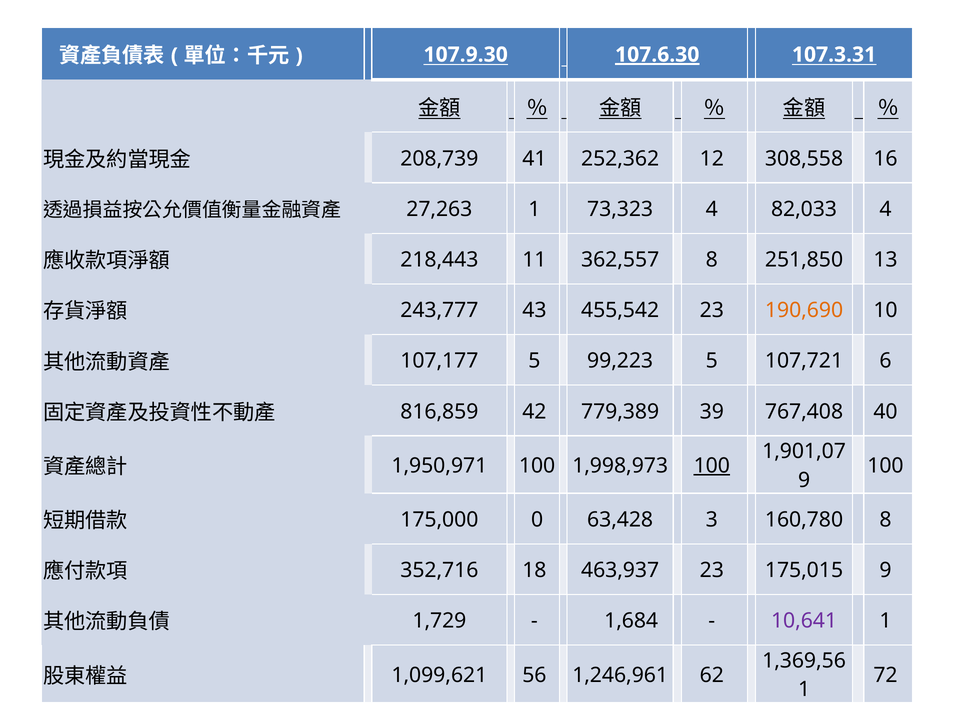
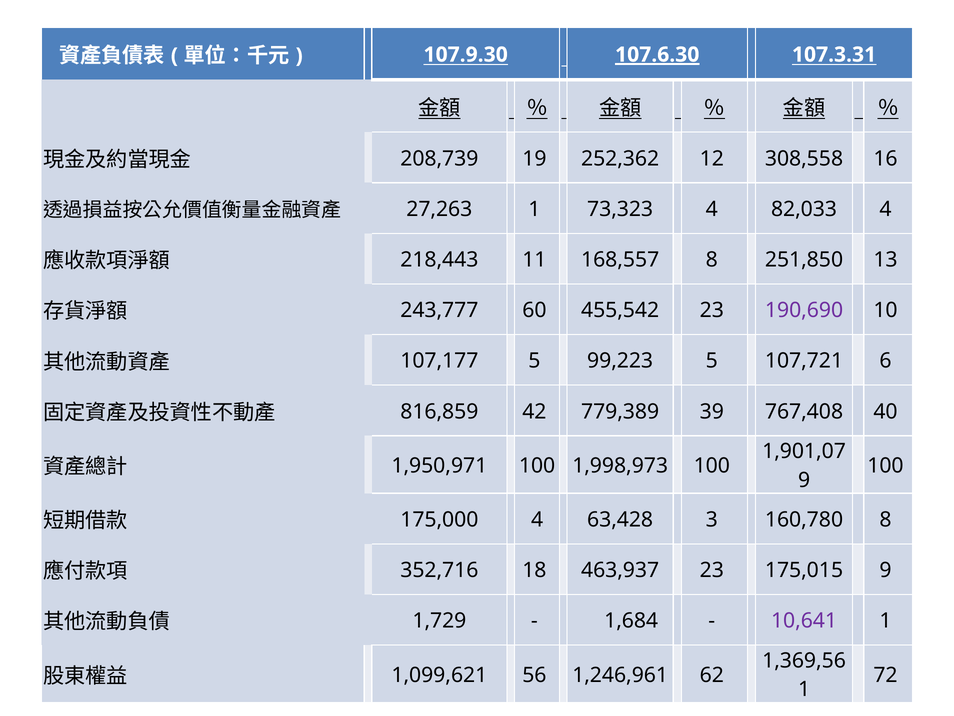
41: 41 -> 19 (534, 159)
362,557: 362,557 -> 168,557 (620, 260)
43: 43 -> 60 (534, 310)
190,690 colour: orange -> purple (804, 310)
100 underline: present -> none (712, 465)
175,000 0: 0 -> 4 (537, 519)
